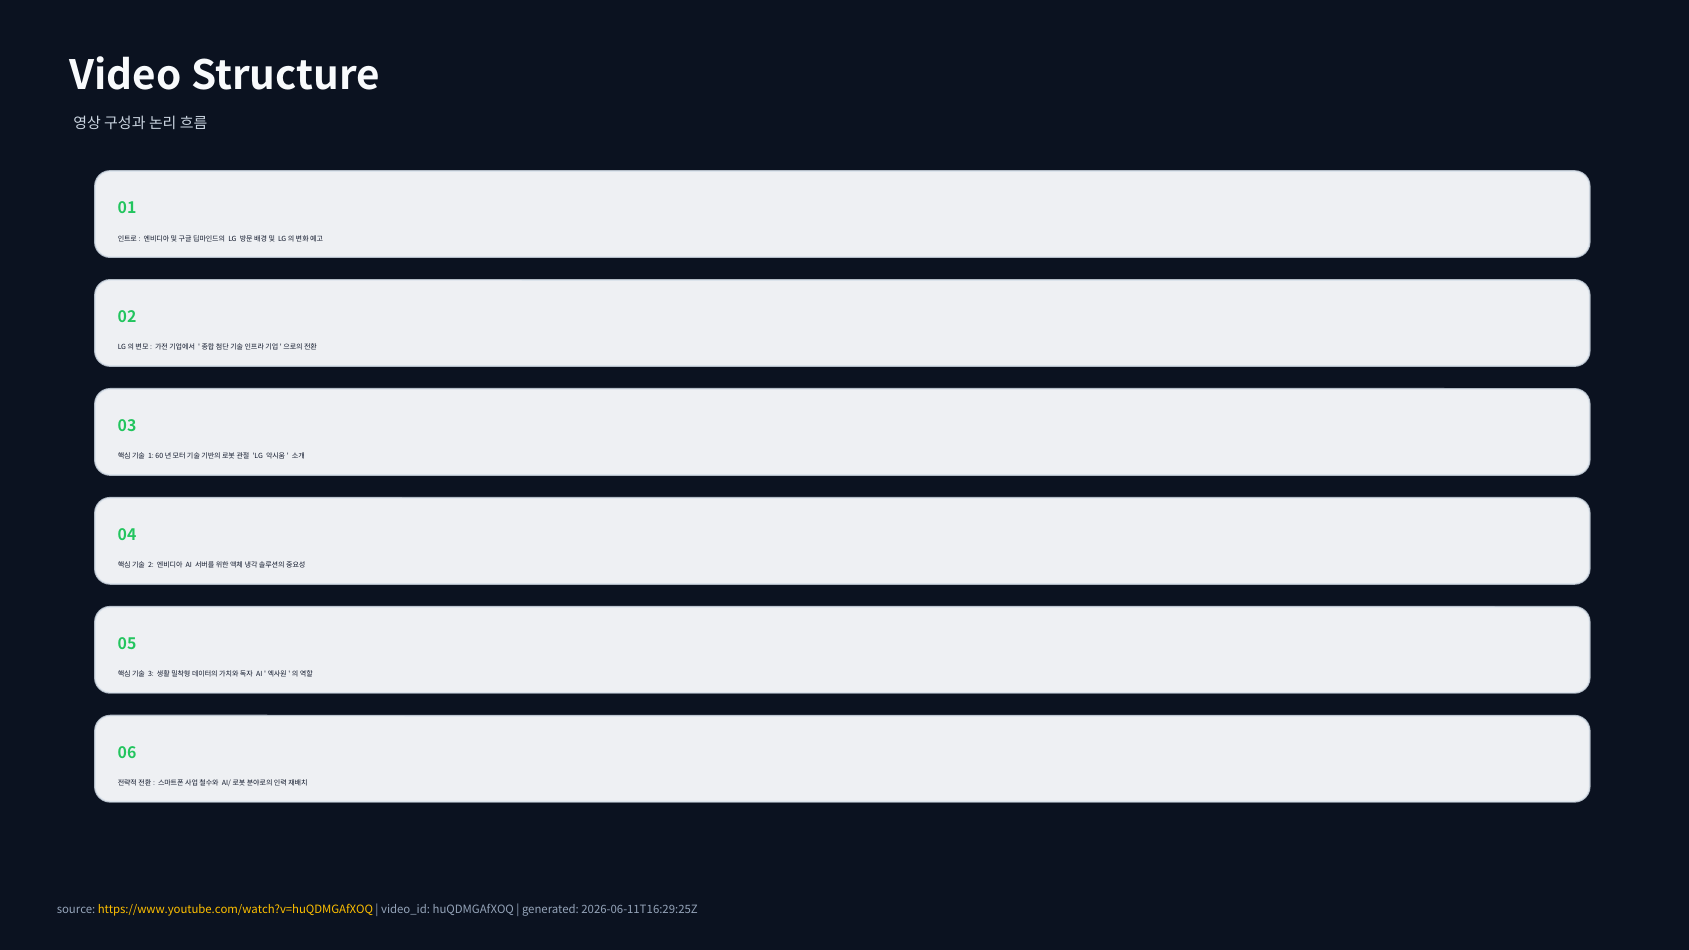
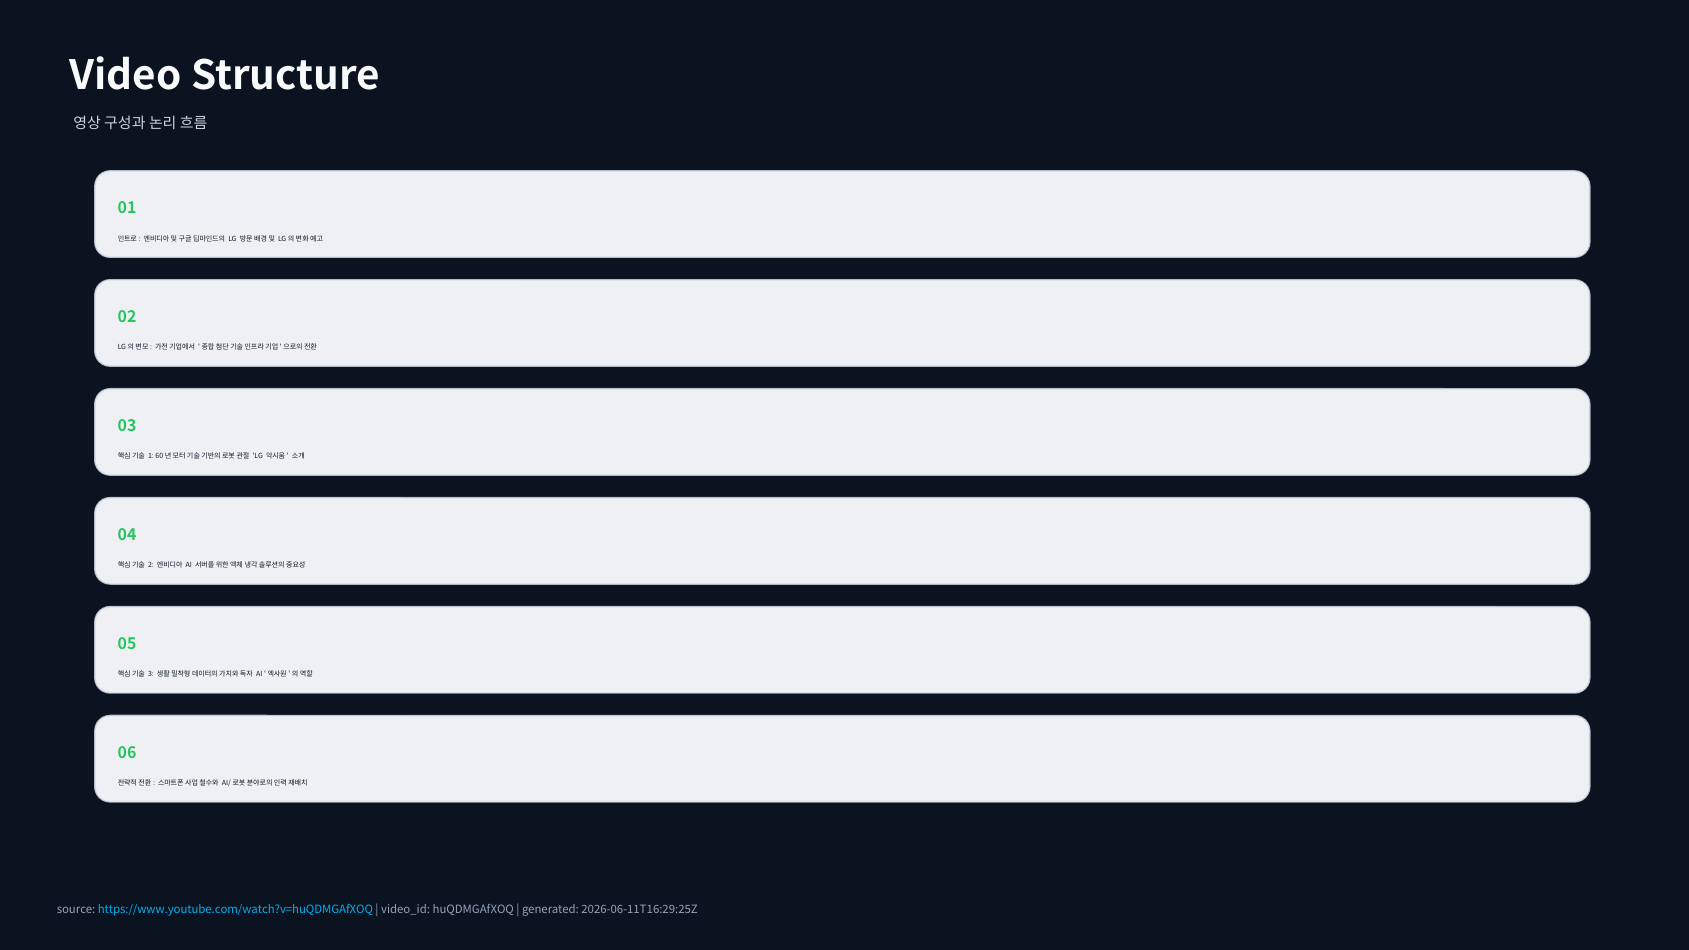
https://www.youtube.com/watch?v=huQDMGAfXOQ colour: yellow -> light blue (235, 910)
